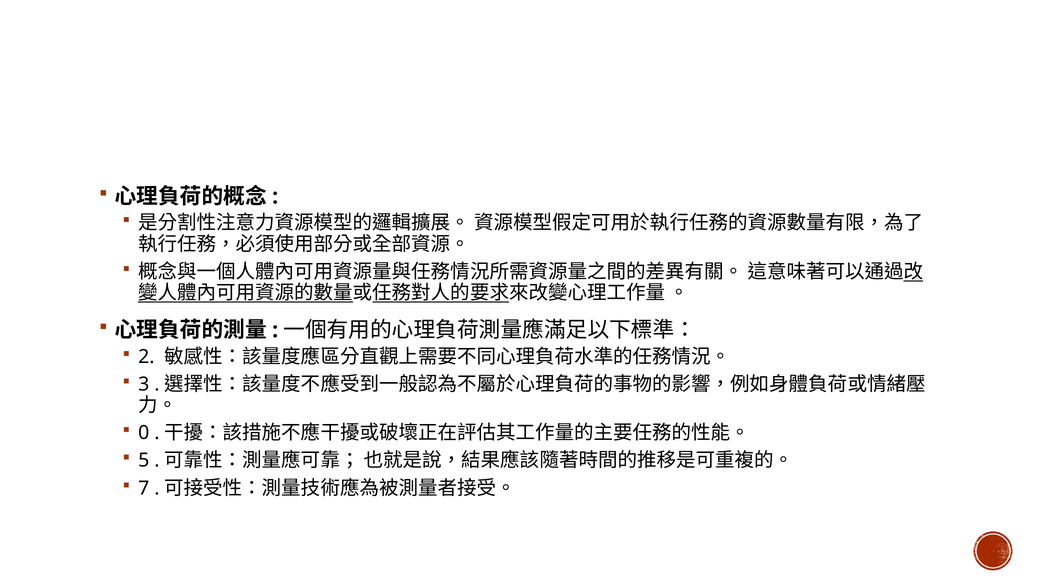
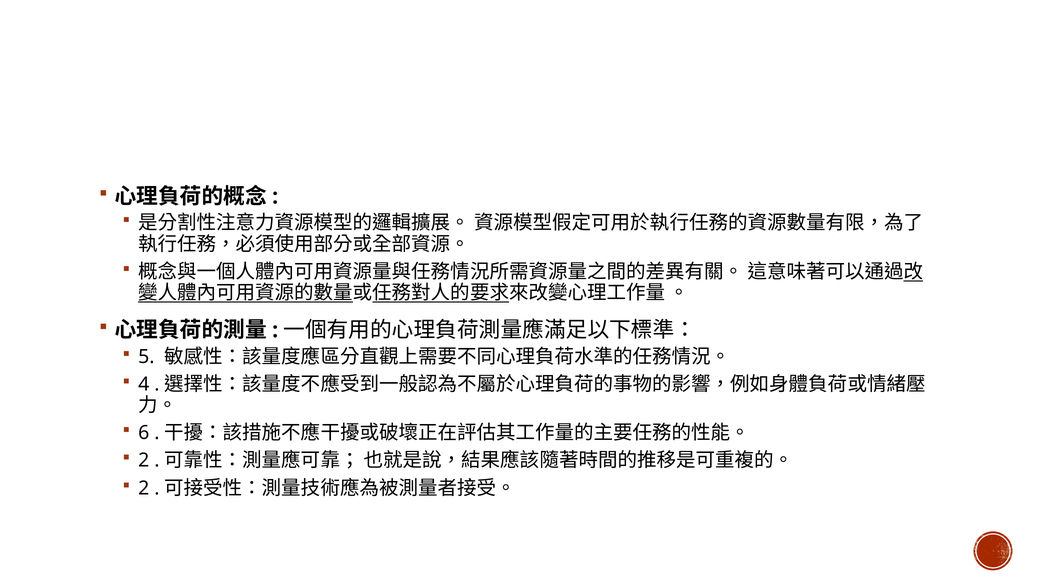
2: 2 -> 5 (146, 357)
3: 3 -> 4 (144, 385)
0: 0 -> 6 (144, 433)
5: 5 -> 2 (144, 461)
7: 7 -> 2 (144, 489)
